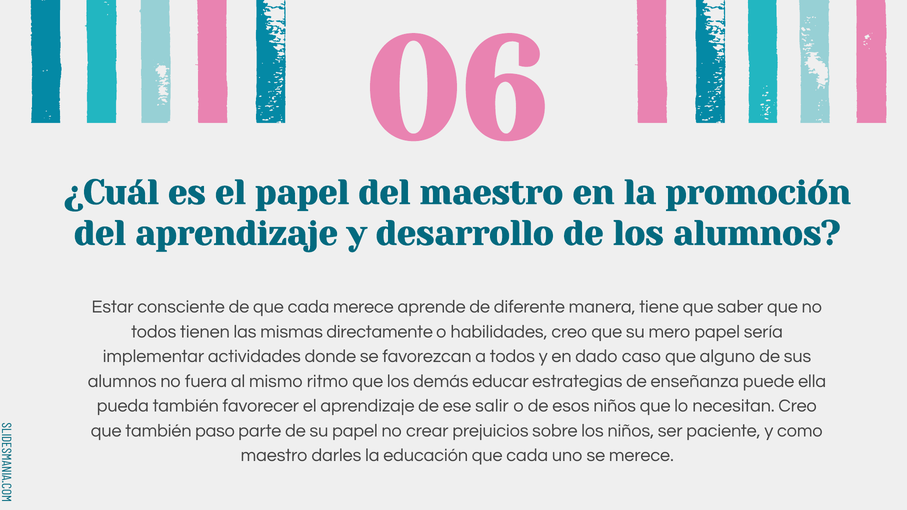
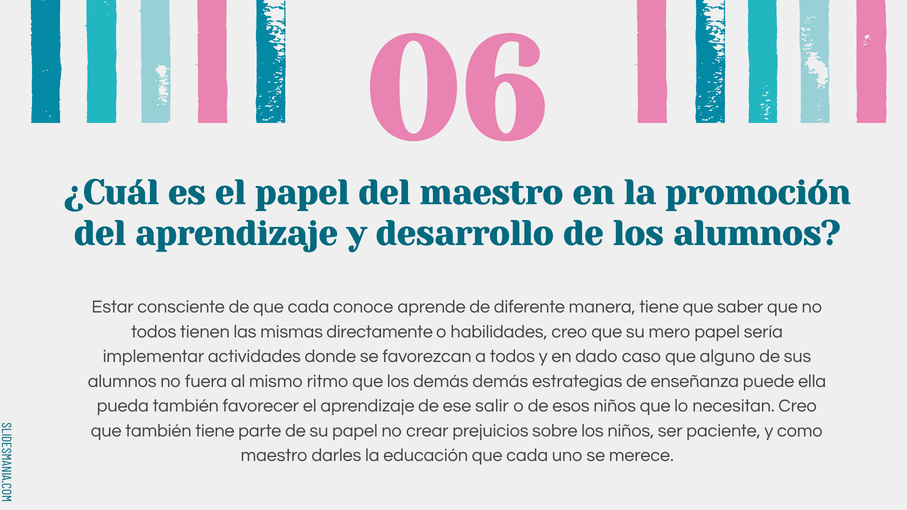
cada merece: merece -> conoce (363, 307)
demás educar: educar -> demás (500, 381)
también paso: paso -> tiene (215, 431)
